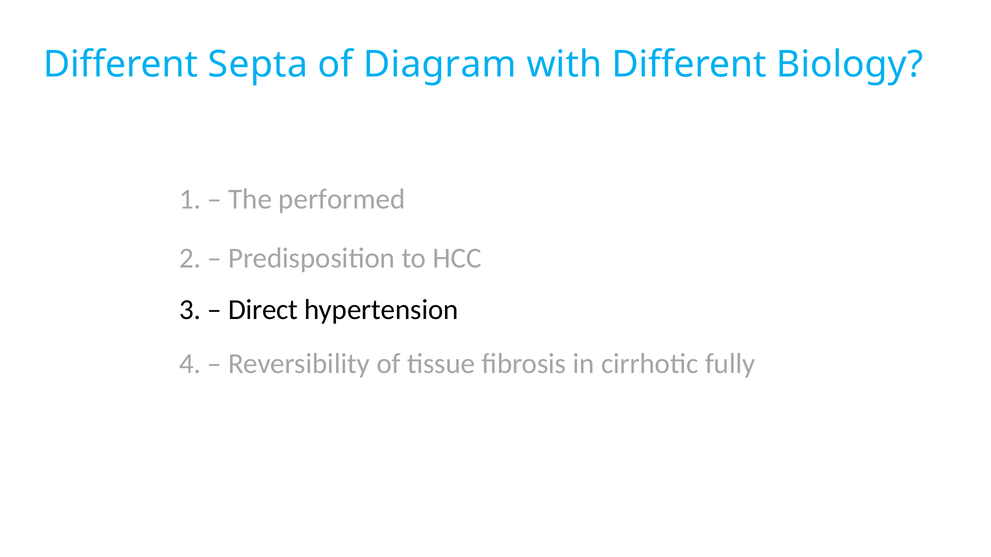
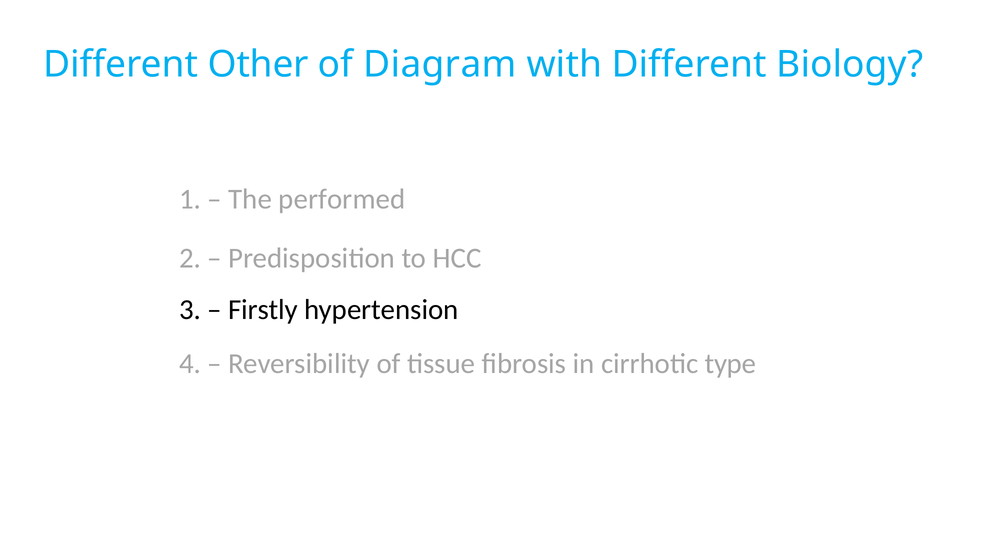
Septa: Septa -> Other (258, 64)
Direct: Direct -> Firstly (263, 310)
fully: fully -> type (730, 364)
